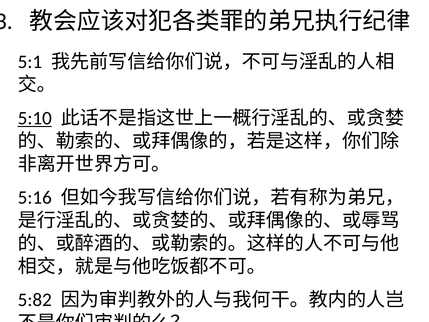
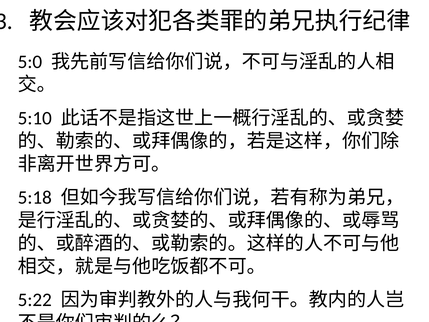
5:1: 5:1 -> 5:0 (30, 62)
5:10 underline: present -> none (35, 118)
5:16: 5:16 -> 5:18 (35, 198)
5:82: 5:82 -> 5:22 (35, 300)
